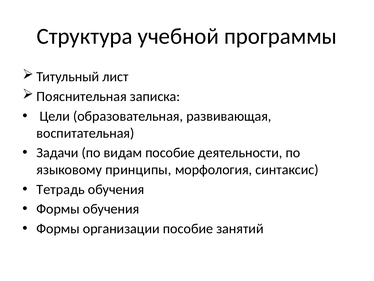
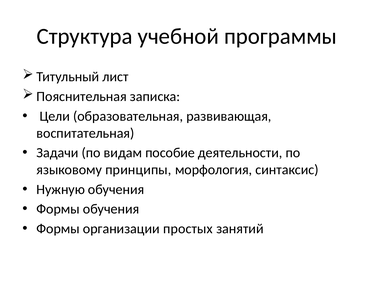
Тетрадь: Тетрадь -> Нужную (61, 189)
организации пособие: пособие -> простых (188, 228)
